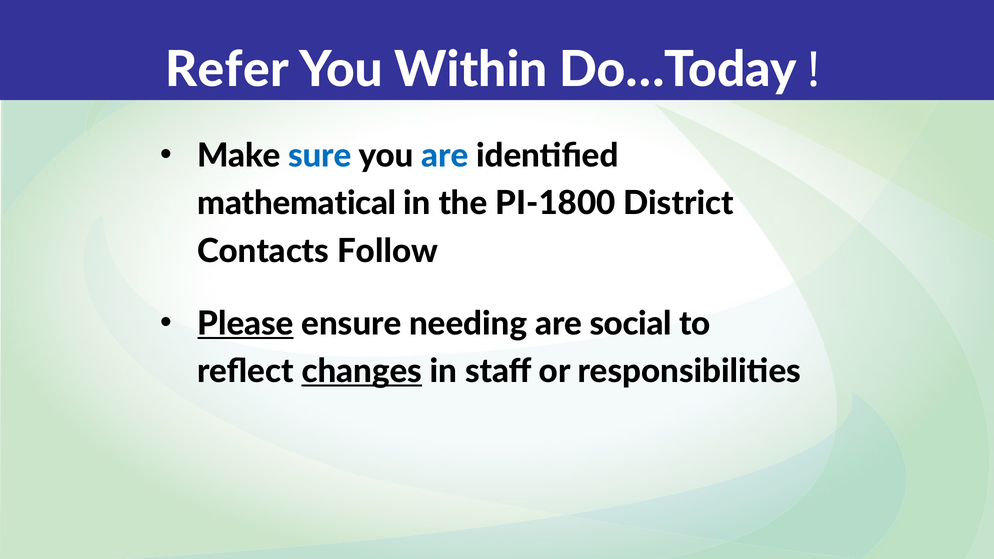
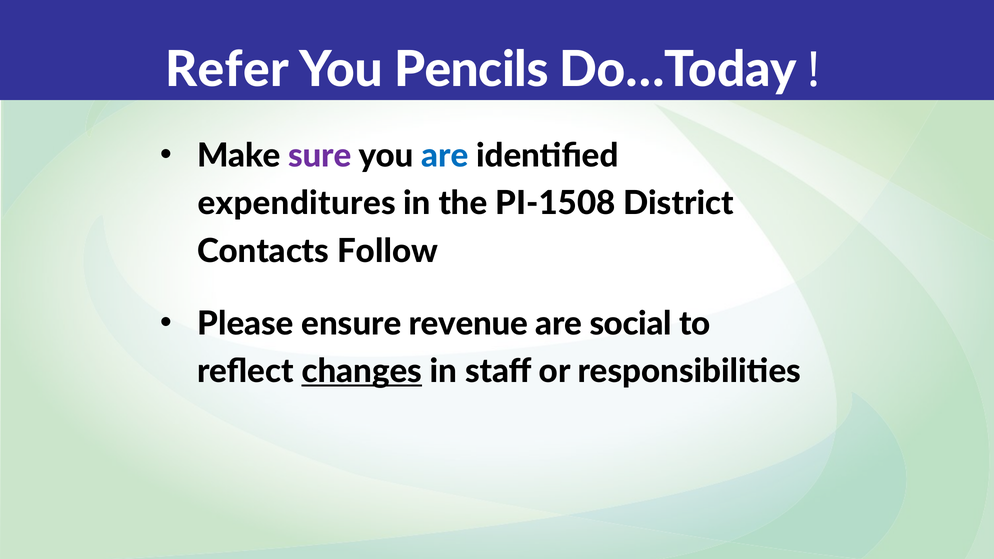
Within: Within -> Pencils (471, 70)
sure colour: blue -> purple (320, 156)
mathematical: mathematical -> expenditures (297, 204)
PI-1800: PI-1800 -> PI-1508 (555, 204)
Please underline: present -> none (246, 324)
needing: needing -> revenue (468, 324)
